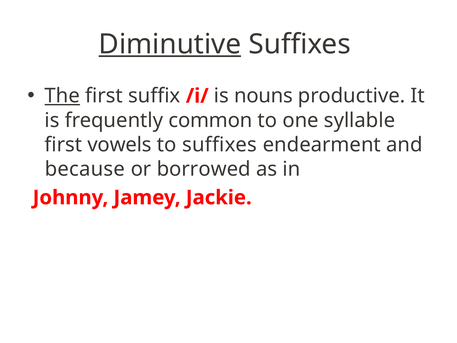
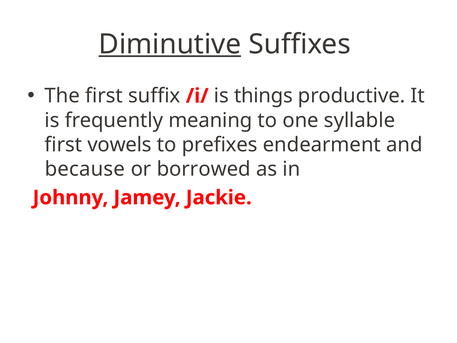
The underline: present -> none (62, 96)
nouns: nouns -> things (264, 96)
common: common -> meaning (210, 120)
to suffixes: suffixes -> prefixes (220, 145)
